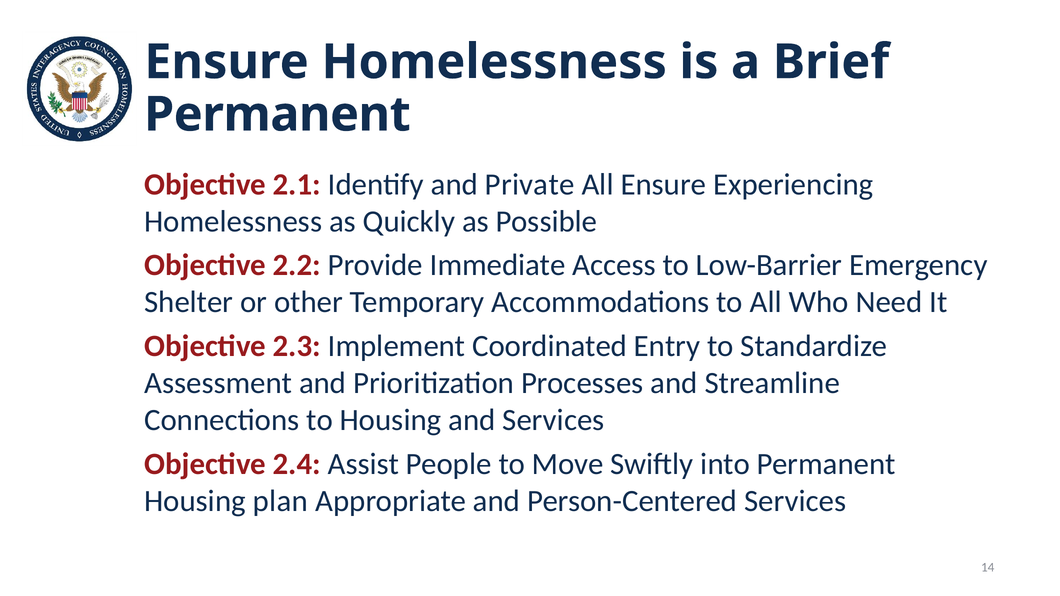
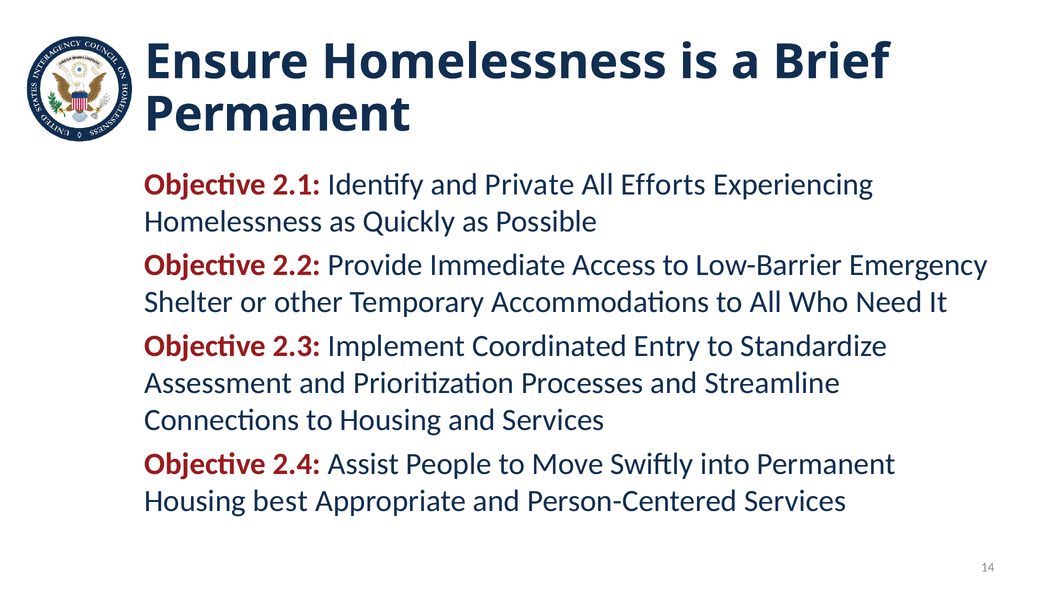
All Ensure: Ensure -> Efforts (663, 184)
plan: plan -> best (280, 501)
